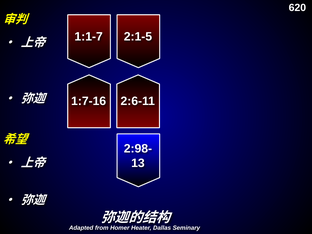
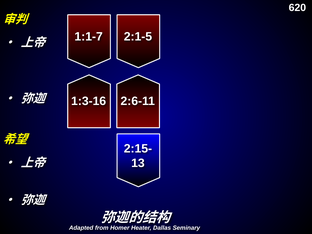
1:7-16: 1:7-16 -> 1:3-16 (89, 101)
2:98-: 2:98- -> 2:15- (138, 149)
